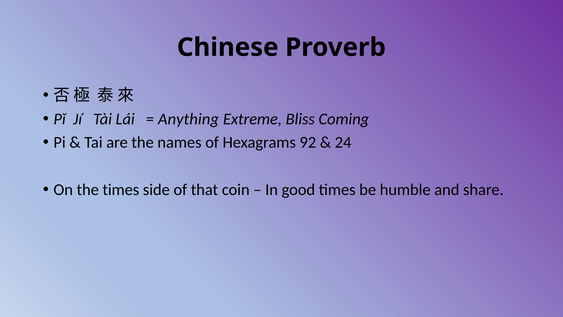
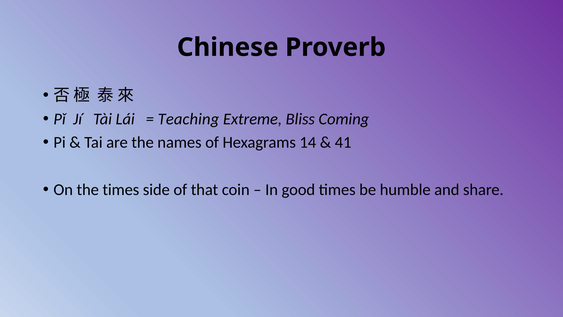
Anything: Anything -> Teaching (188, 119)
92: 92 -> 14 (308, 142)
24: 24 -> 41 (343, 142)
